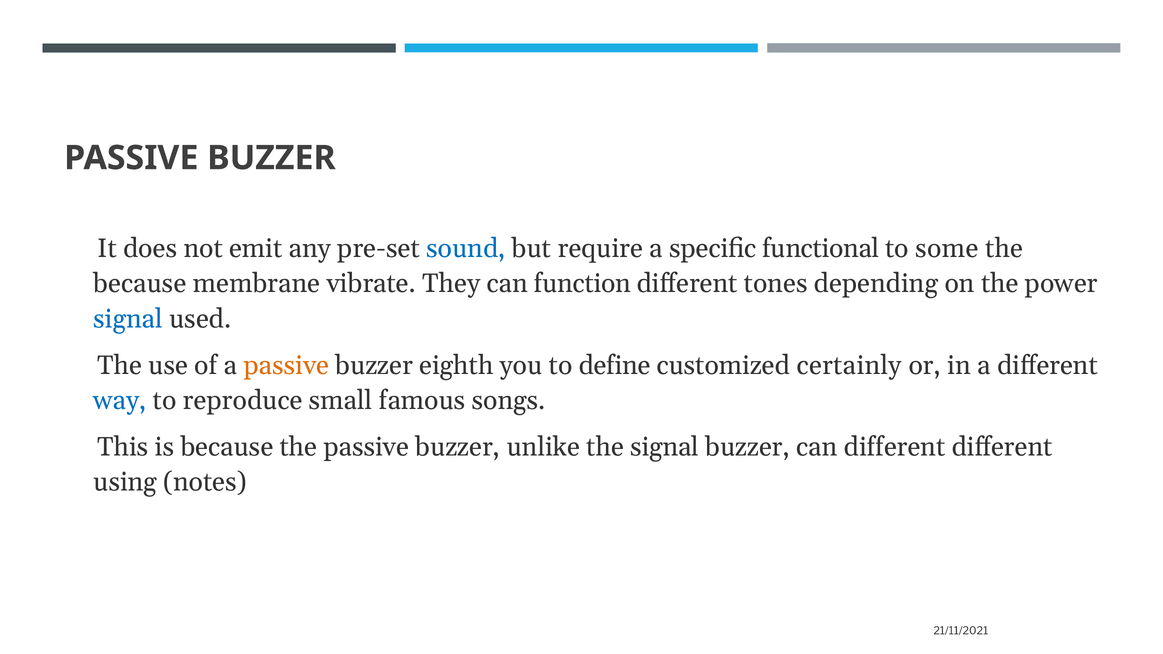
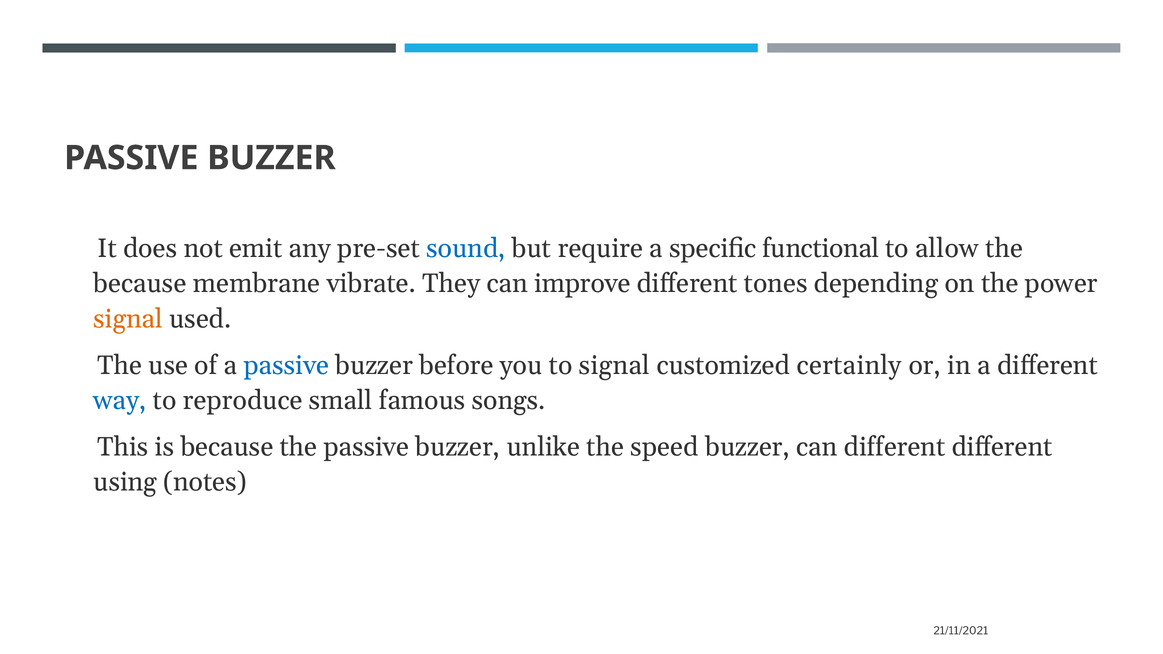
some: some -> allow (947, 249)
function: function -> improve (582, 284)
signal colour: blue -> orange (128, 319)
passive colour: orange -> blue (286, 365)
eighth: eighth -> before (456, 365)
to define: define -> signal (614, 365)
the signal: signal -> speed (665, 447)
